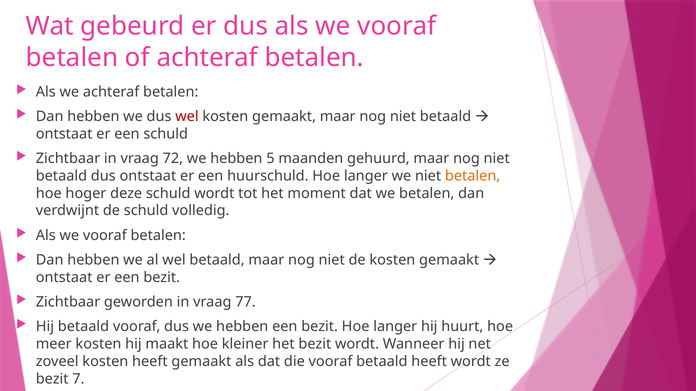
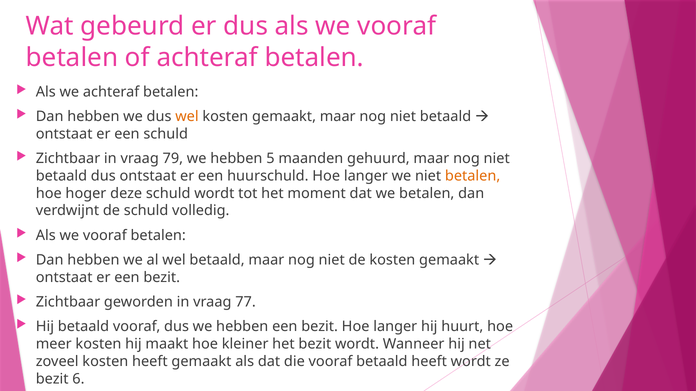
wel colour: red -> orange (187, 117)
72: 72 -> 79 (173, 159)
7: 7 -> 6 (78, 379)
